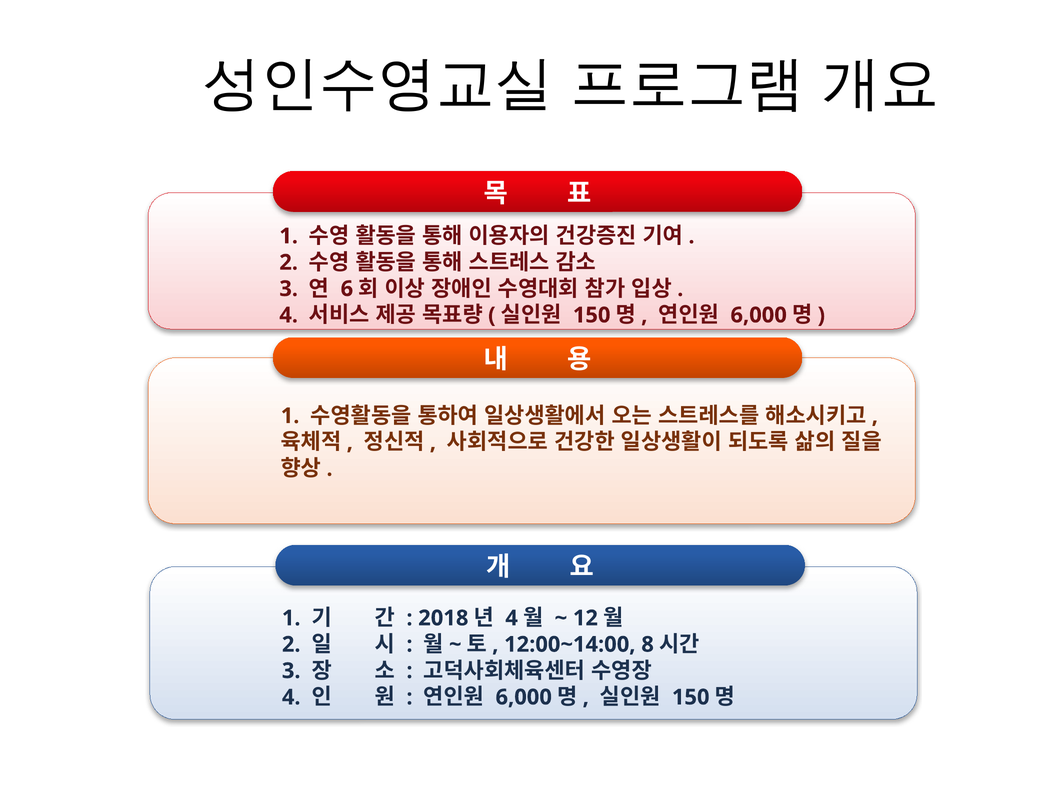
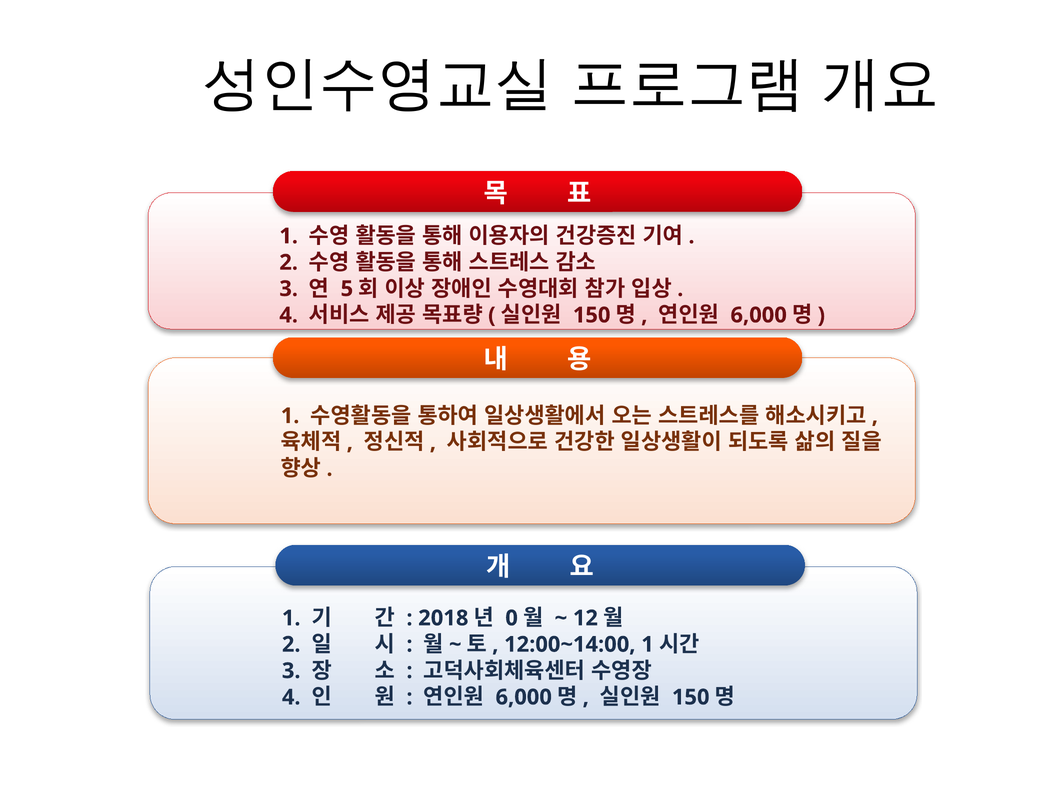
6: 6 -> 5 (347, 289)
4: 4 -> 0 (512, 618)
12:00~14:00 8: 8 -> 1 (648, 644)
